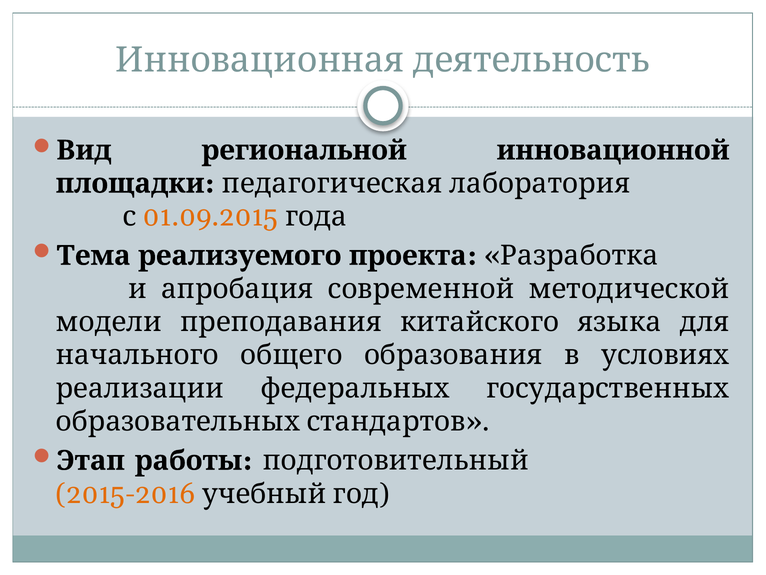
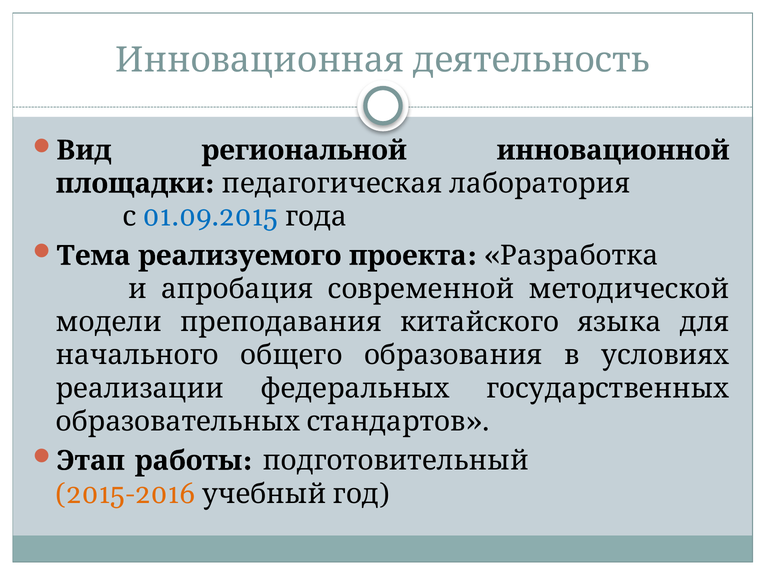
01.09.2015 colour: orange -> blue (210, 217)
